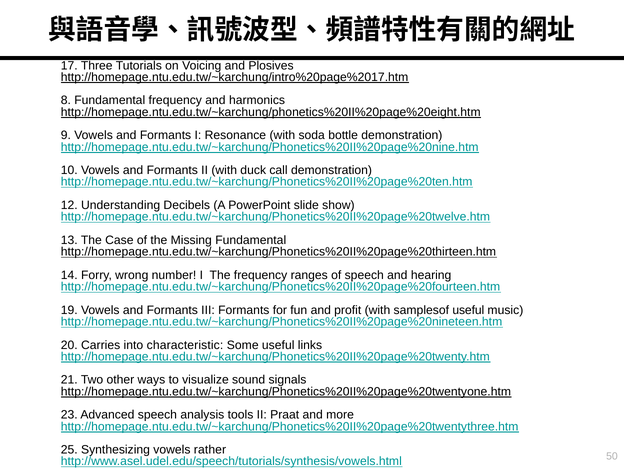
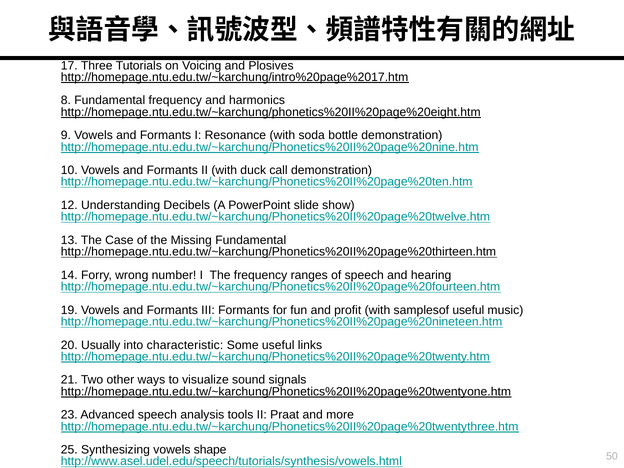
Carries: Carries -> Usually (101, 345)
rather: rather -> shape (210, 450)
